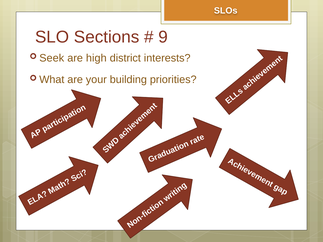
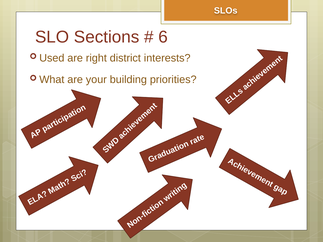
9: 9 -> 6 (163, 37)
Seek: Seek -> Used (52, 58)
high: high -> right (96, 58)
